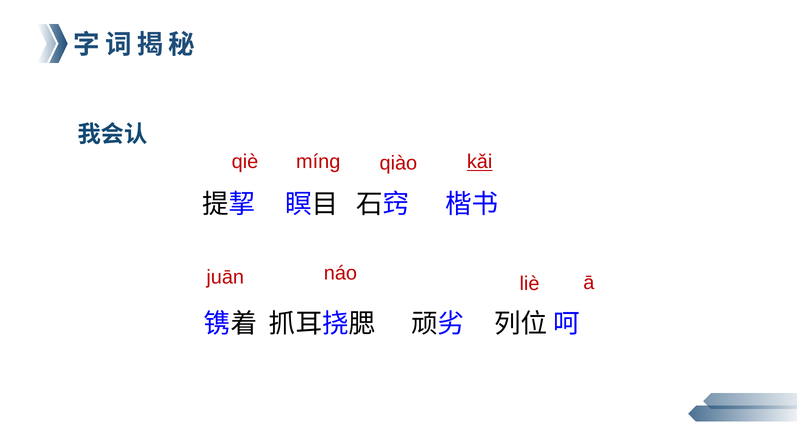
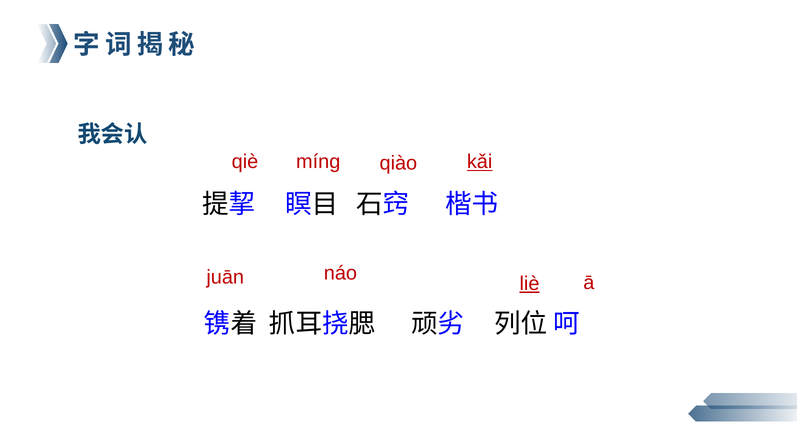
liè underline: none -> present (530, 284)
